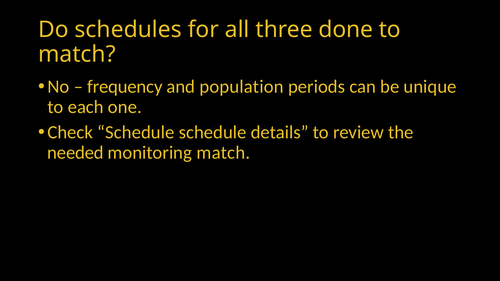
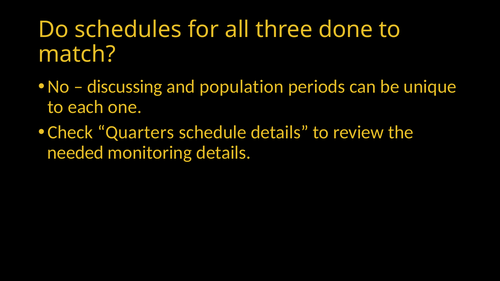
frequency: frequency -> discussing (125, 87)
Check Schedule: Schedule -> Quarters (136, 132)
monitoring match: match -> details (223, 153)
